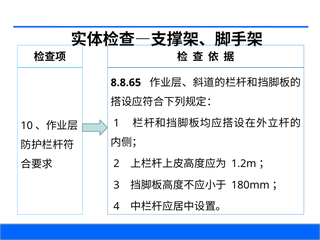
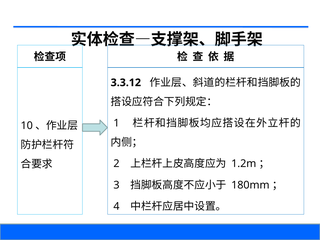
8.8.65: 8.8.65 -> 3.3.12 (126, 83)
